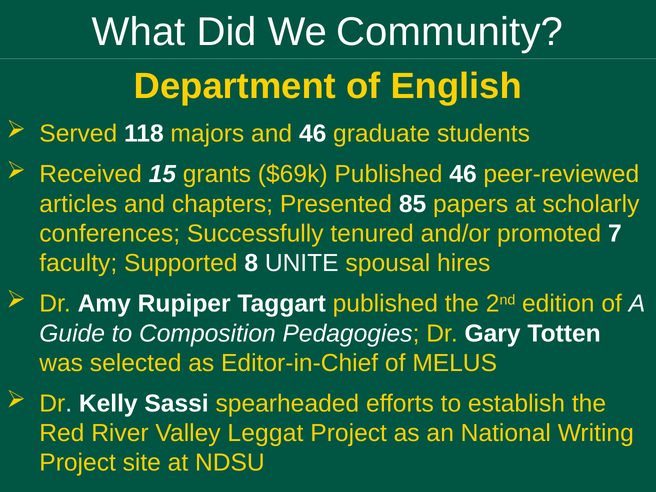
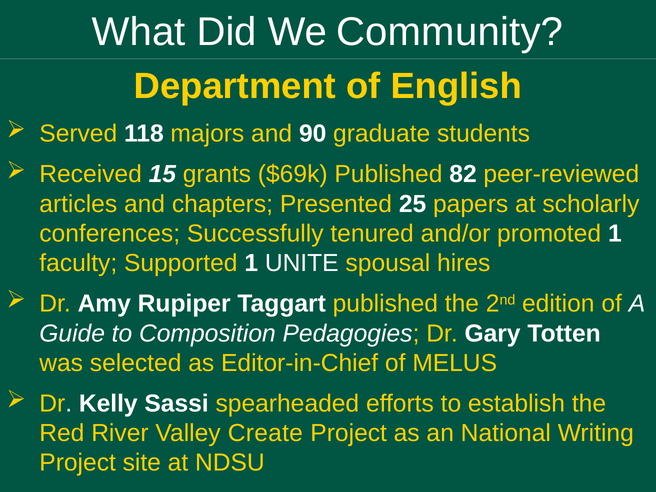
and 46: 46 -> 90 (313, 134)
Published 46: 46 -> 82 (463, 174)
85: 85 -> 25 (413, 204)
promoted 7: 7 -> 1 (615, 233)
Supported 8: 8 -> 1 (251, 263)
Leggat: Leggat -> Create (265, 433)
